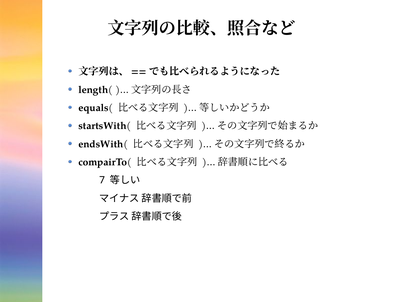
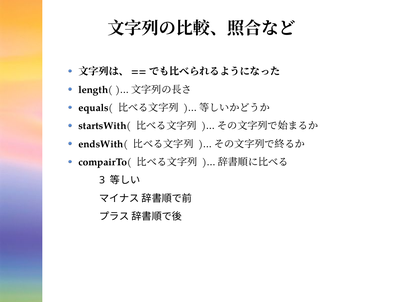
7: 7 -> 3 (102, 180)
